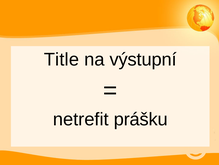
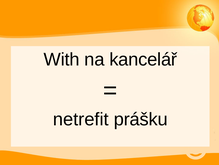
Title: Title -> With (62, 59)
výstupní: výstupní -> kancelář (143, 59)
